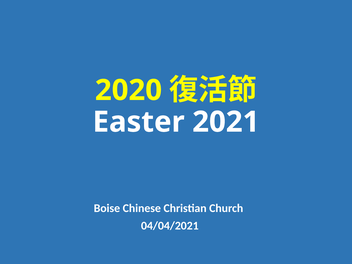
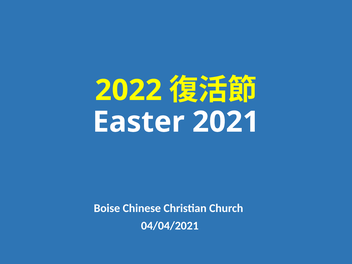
2020: 2020 -> 2022 (128, 90)
